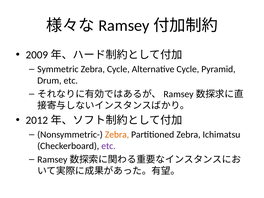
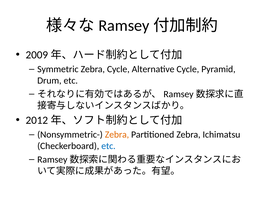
etc colour: purple -> blue (108, 146)
